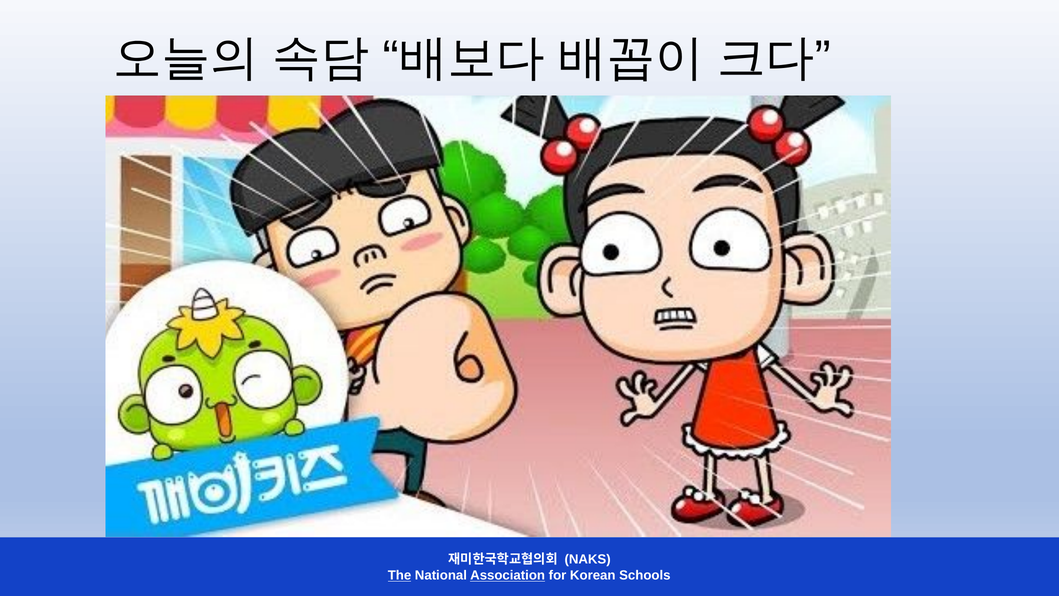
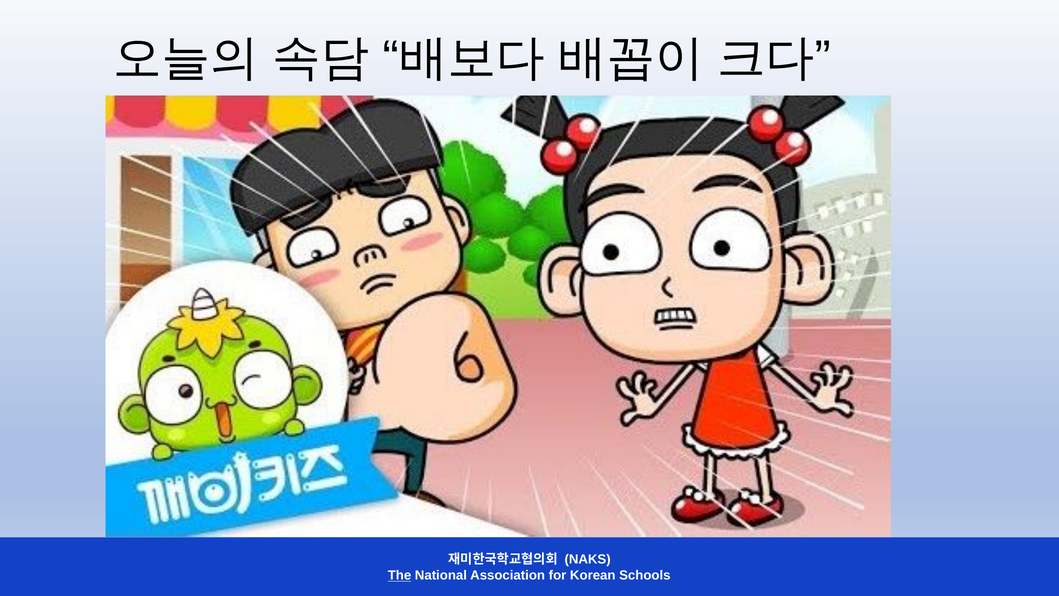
Association underline: present -> none (508, 575)
